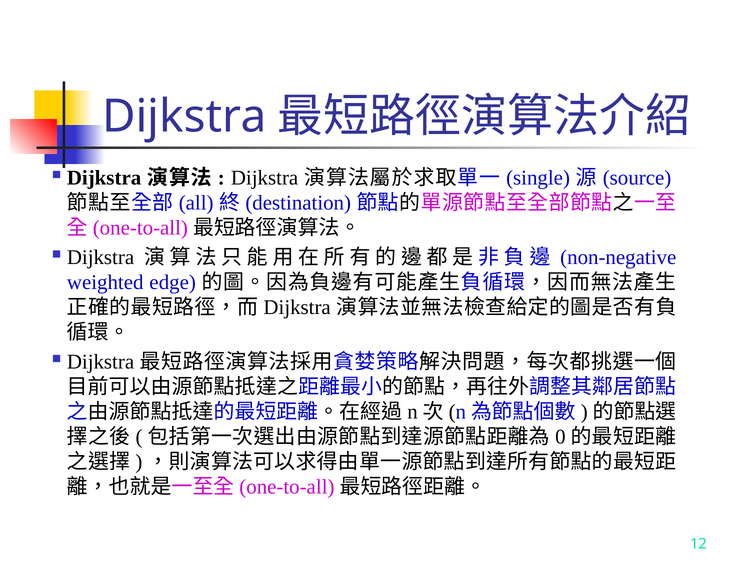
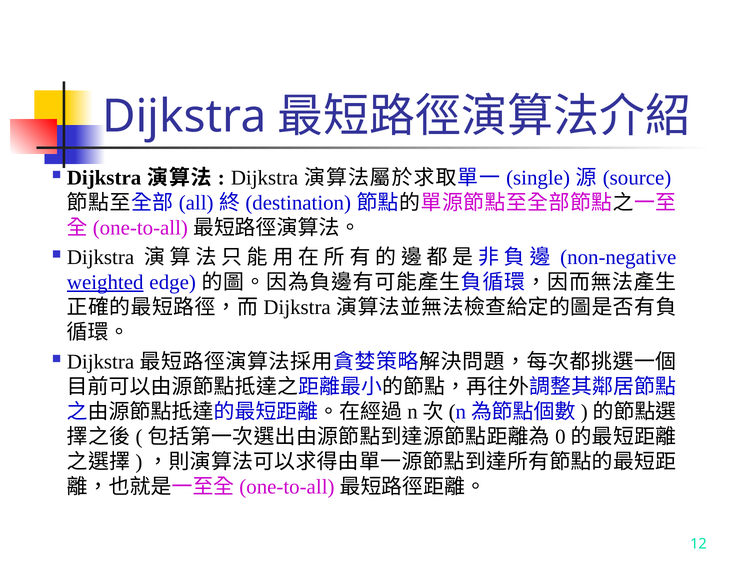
weighted underline: none -> present (105, 282)
